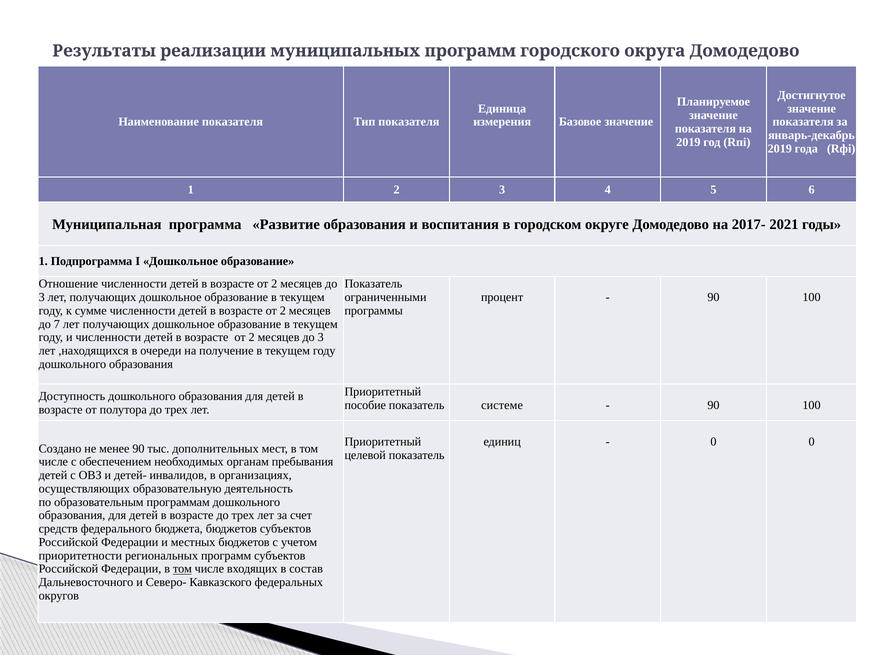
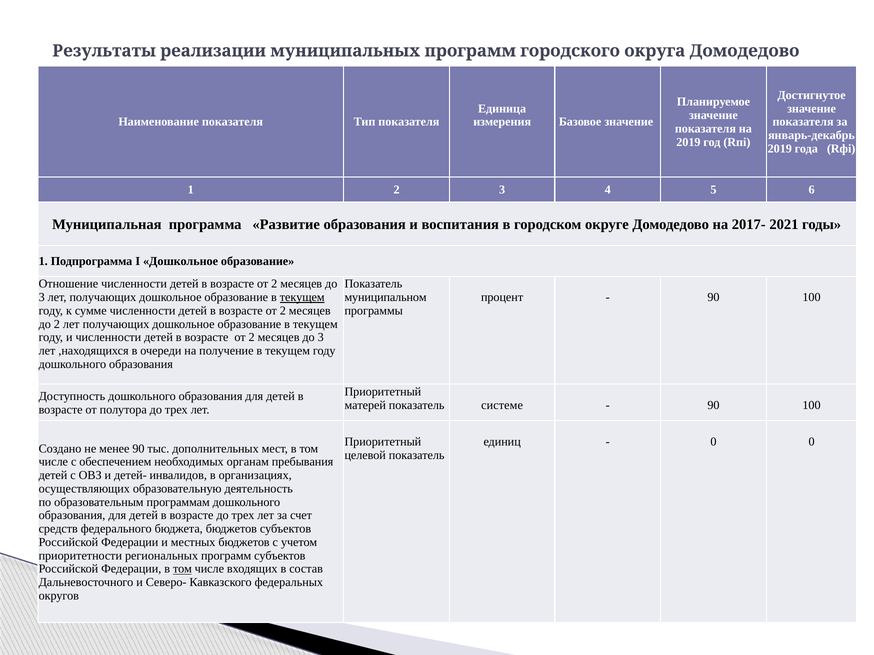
текущем underline: none -> present (302, 298)
ограниченными: ограниченными -> муниципальном (386, 298)
до 7: 7 -> 2 (57, 324)
пособие: пособие -> матерей (365, 406)
